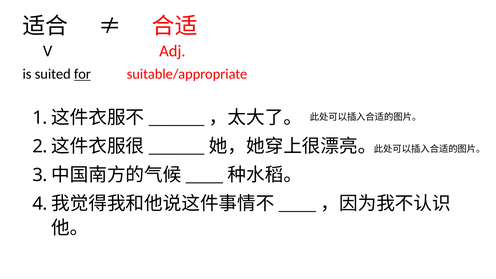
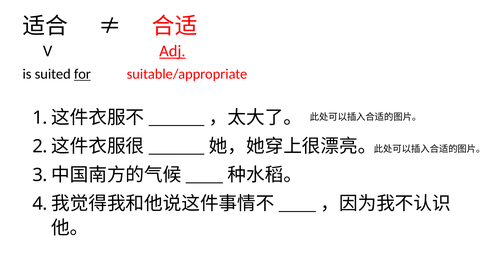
Adj underline: none -> present (172, 51)
